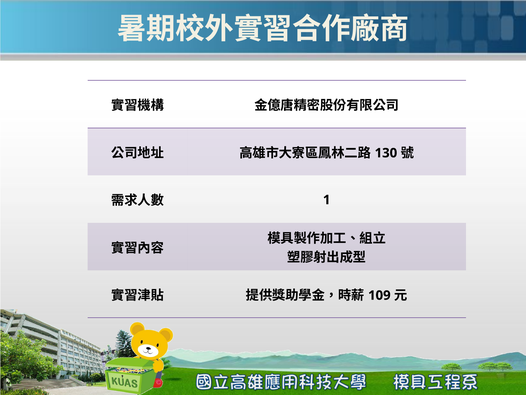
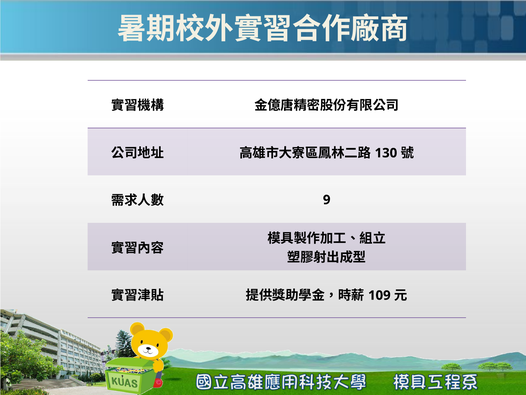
1: 1 -> 9 (327, 200)
